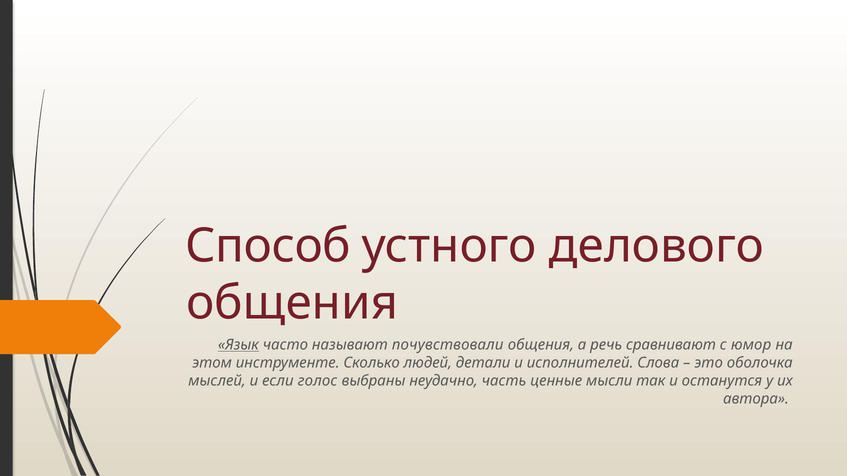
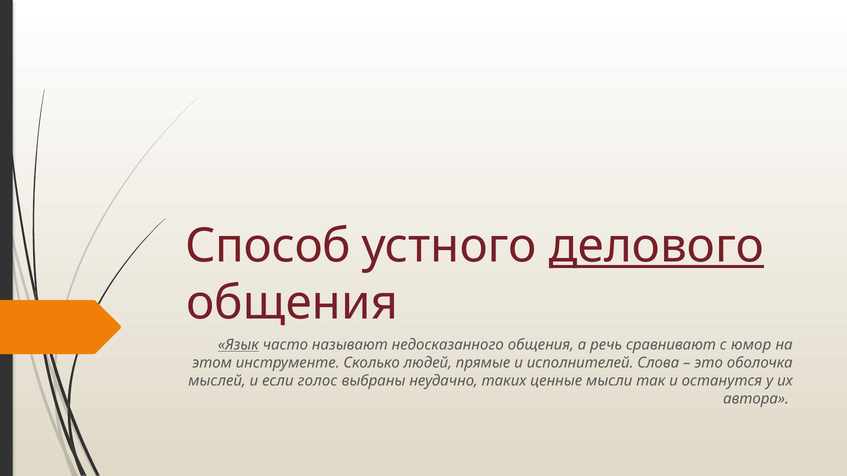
делового underline: none -> present (657, 246)
почувствовали: почувствовали -> недосказанного (448, 345)
детали: детали -> прямые (483, 363)
часть: часть -> таких (504, 381)
